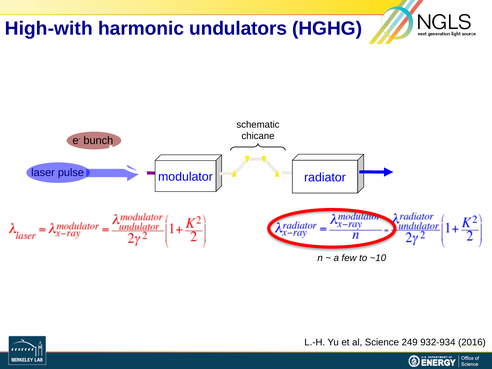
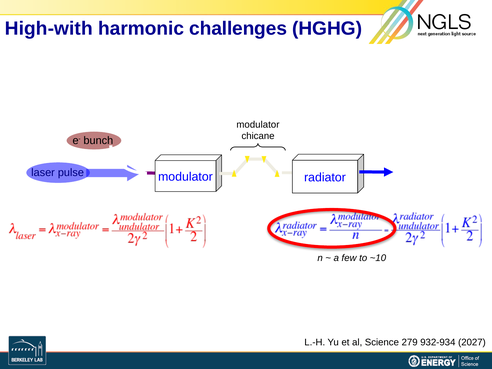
undulators: undulators -> challenges (238, 28)
schematic: schematic -> modulator (258, 125)
249: 249 -> 279 (410, 342)
2016: 2016 -> 2027 (472, 342)
